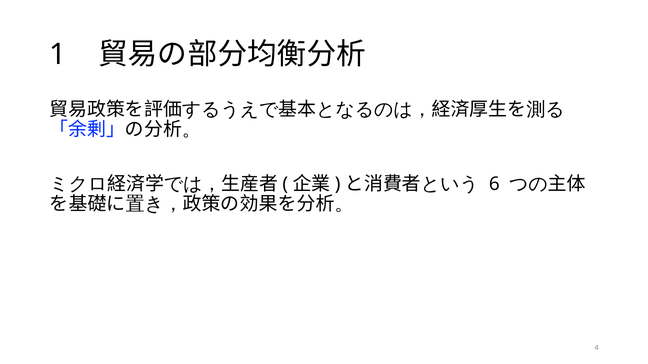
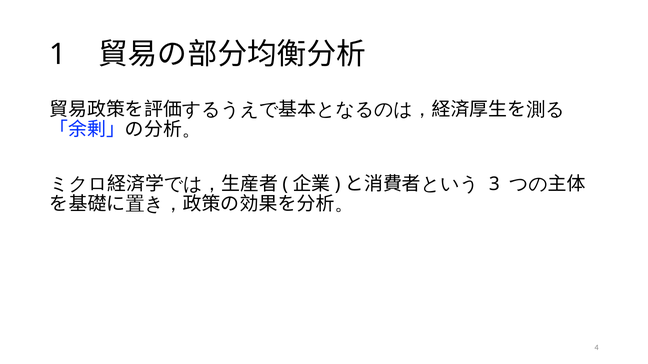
6: 6 -> 3 (494, 184)
